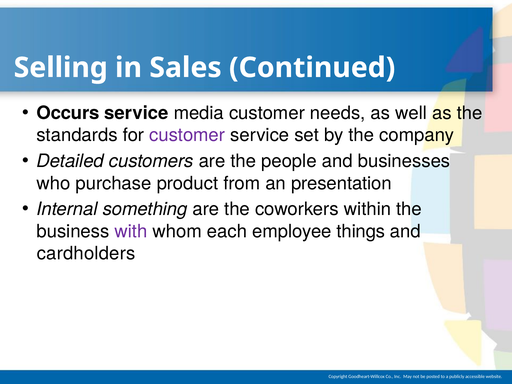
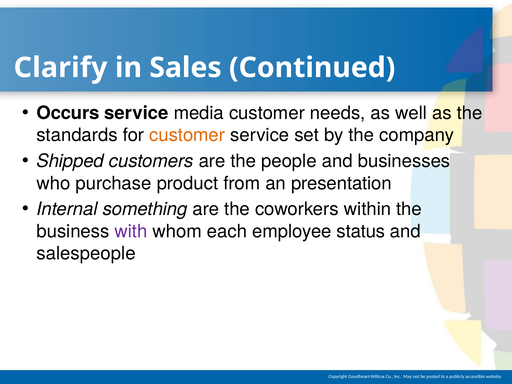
Selling: Selling -> Clarify (61, 68)
customer colour: purple -> orange (187, 135)
Detailed: Detailed -> Shipped (70, 161)
things: things -> status (361, 231)
cardholders: cardholders -> salespeople (86, 253)
